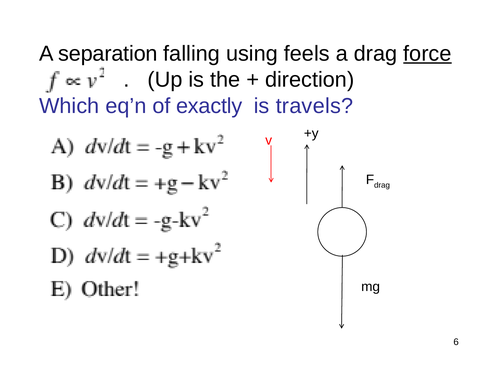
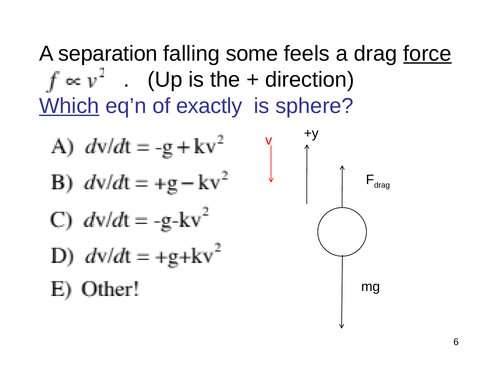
using: using -> some (252, 54)
Which underline: none -> present (69, 106)
travels: travels -> sphere (315, 106)
